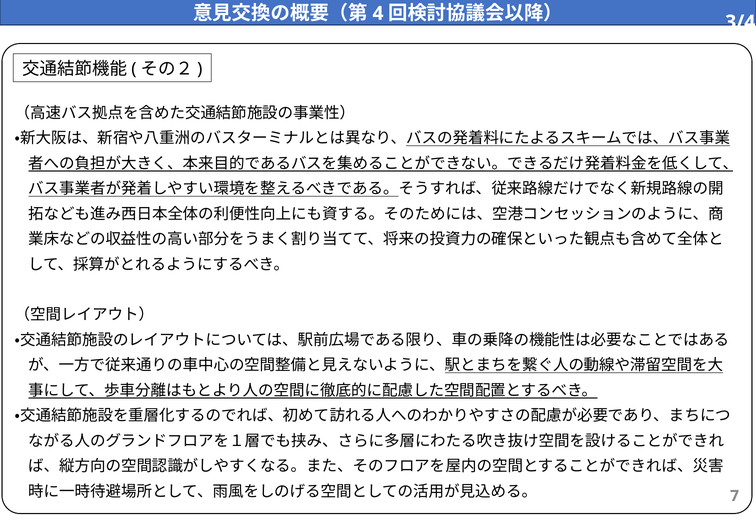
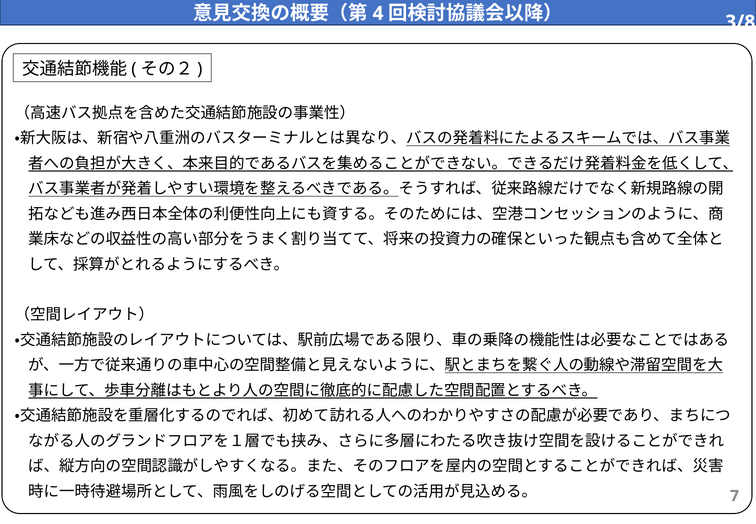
3/4: 3/4 -> 3/8 (740, 22)
